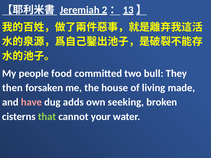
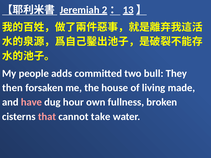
food: food -> adds (62, 73)
adds: adds -> hour (73, 102)
seeking: seeking -> fullness (126, 102)
that colour: light green -> pink (47, 117)
your: your -> take (101, 117)
